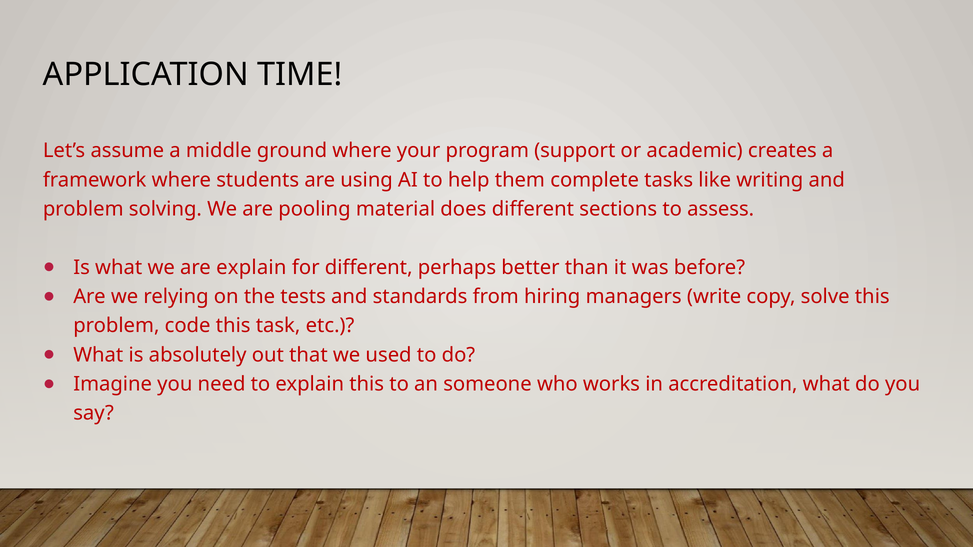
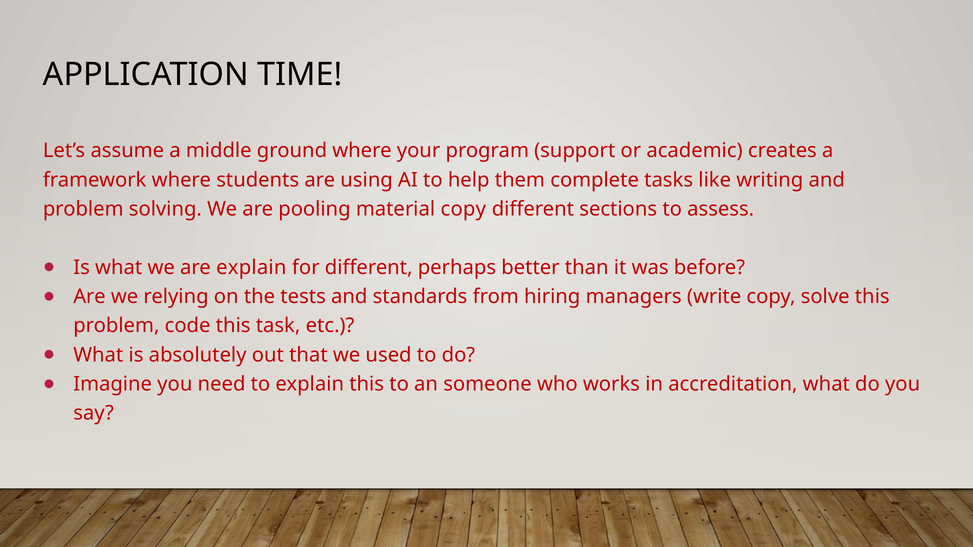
material does: does -> copy (463, 209)
